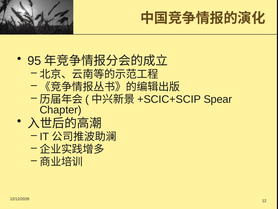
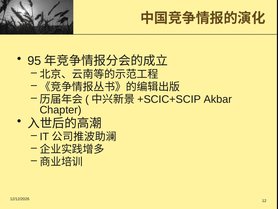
Spear: Spear -> Akbar (218, 99)
